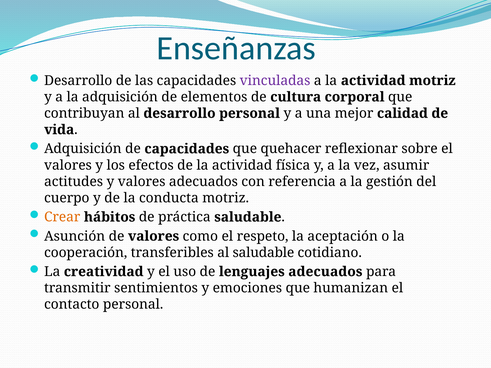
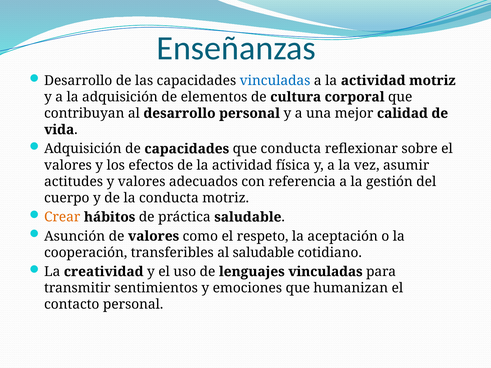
vinculadas colour: purple -> blue (275, 81)
que quehacer: quehacer -> conducta (291, 149)
lenguajes adecuados: adecuados -> vinculadas (325, 272)
